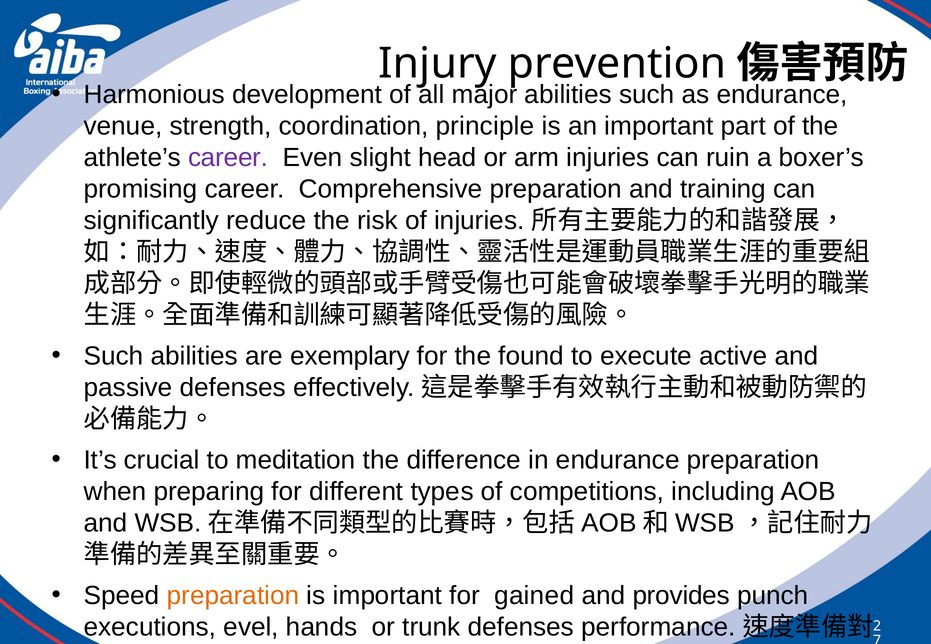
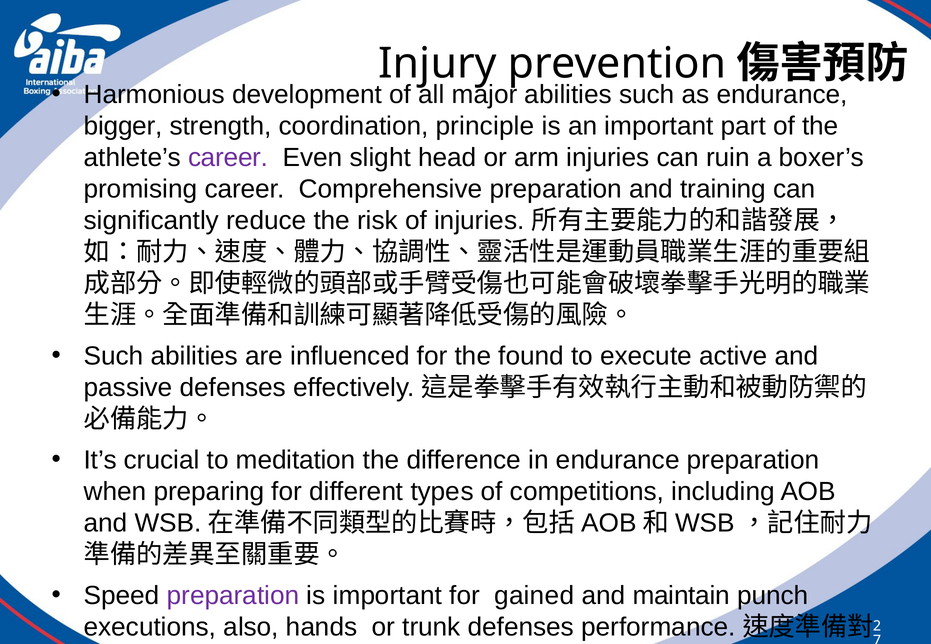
venue: venue -> bigger (123, 126)
exemplary: exemplary -> influenced (350, 356)
preparation colour: orange -> purple (233, 596)
provides: provides -> maintain (681, 596)
executions evel: evel -> also (251, 627)
